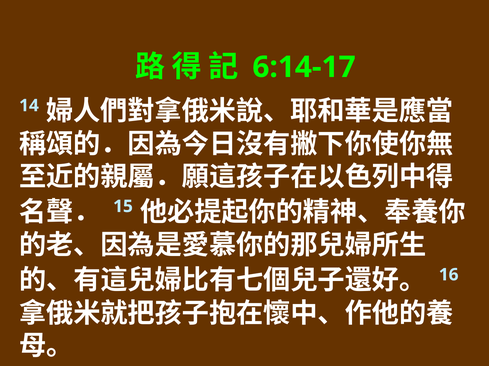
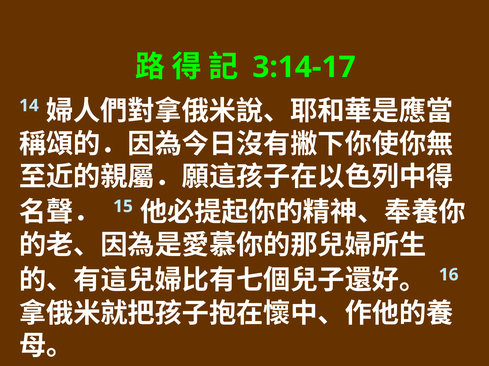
6:14-17: 6:14-17 -> 3:14-17 (304, 67)
